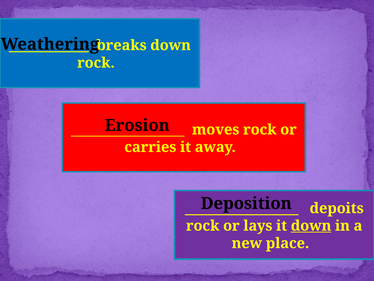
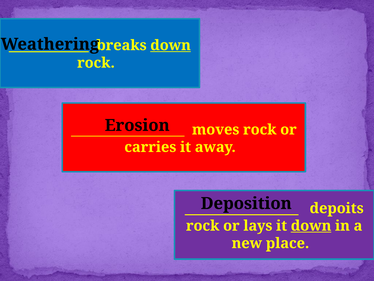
down underline: none -> present (171, 45)
